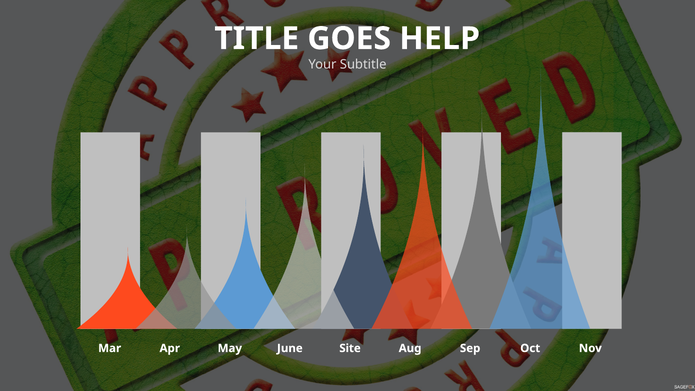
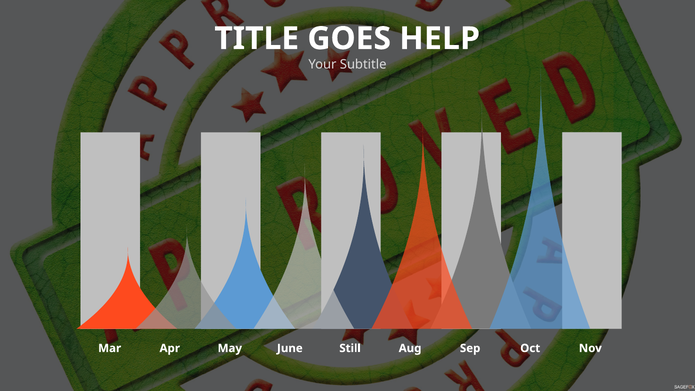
Site: Site -> Still (350, 348)
